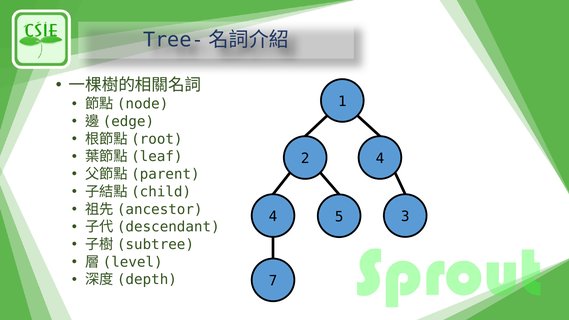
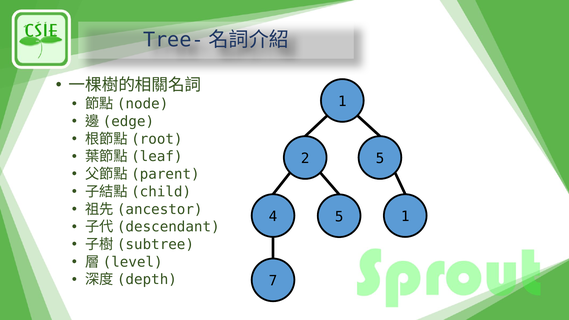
2 4: 4 -> 5 (380, 159)
5 3: 3 -> 1 (405, 217)
